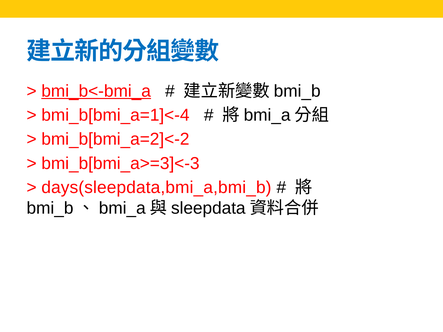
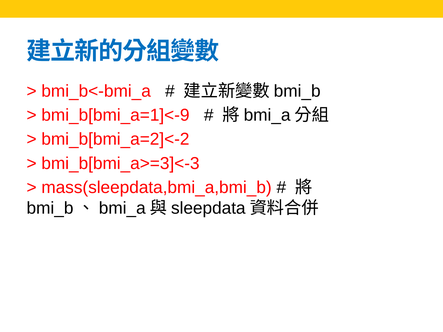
bmi_b<-bmi_a underline: present -> none (96, 91)
bmi_b[bmi_a=1]<-4: bmi_b[bmi_a=1]<-4 -> bmi_b[bmi_a=1]<-9 (115, 115)
days(sleepdata,bmi_a,bmi_b: days(sleepdata,bmi_a,bmi_b -> mass(sleepdata,bmi_a,bmi_b (157, 188)
